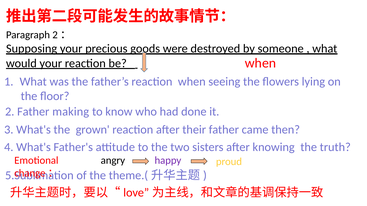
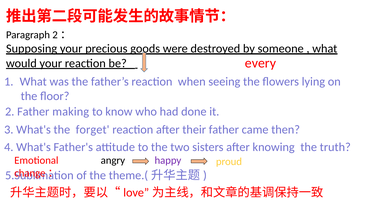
when: when -> every (260, 63)
grown: grown -> forget (93, 130)
